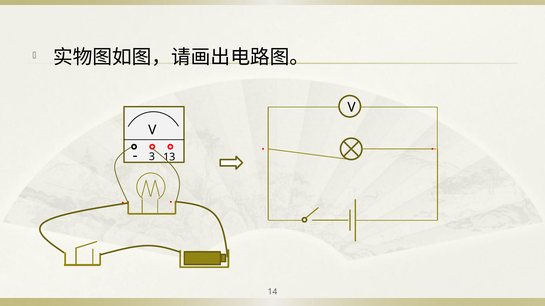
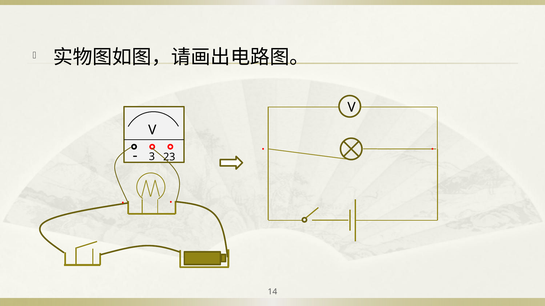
13: 13 -> 23 (169, 157)
